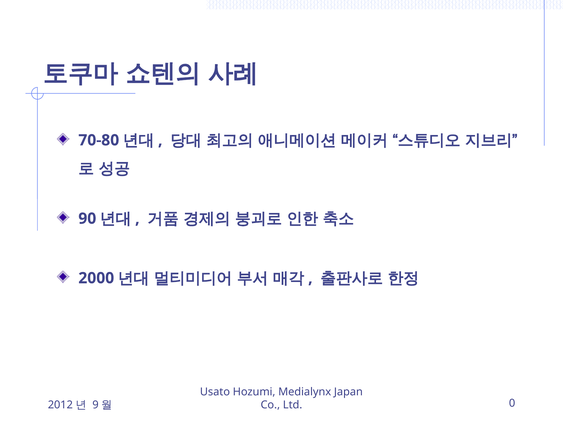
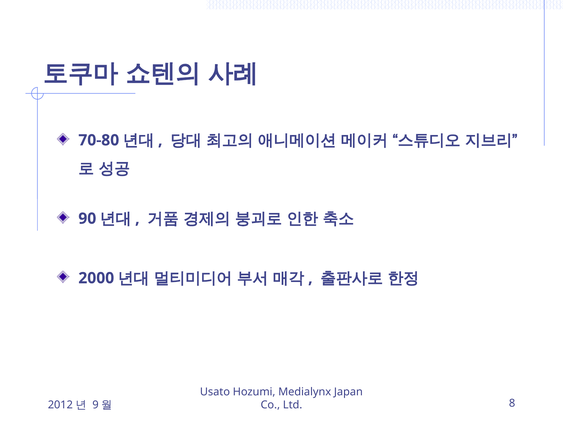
0: 0 -> 8 (512, 402)
